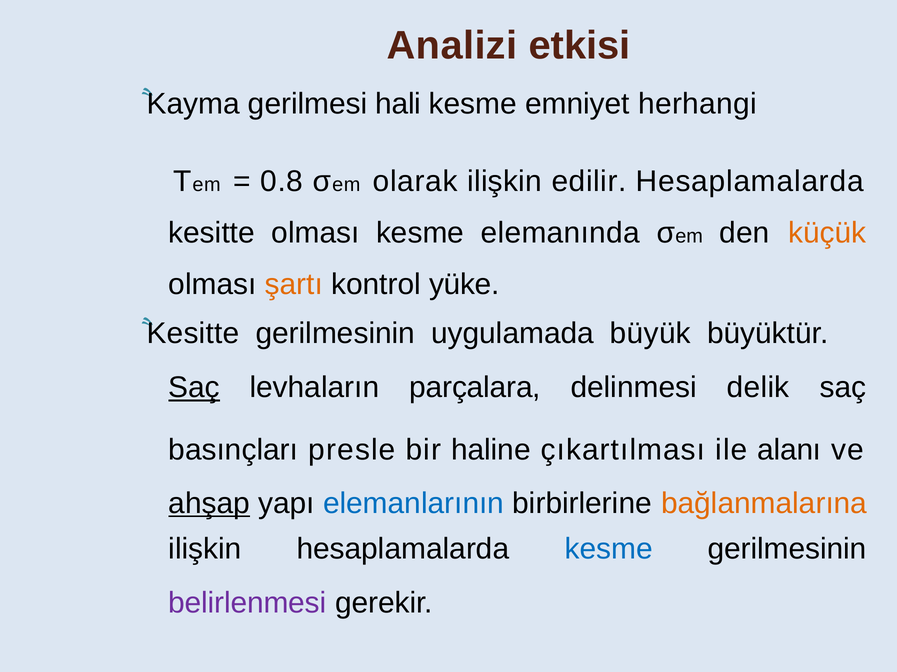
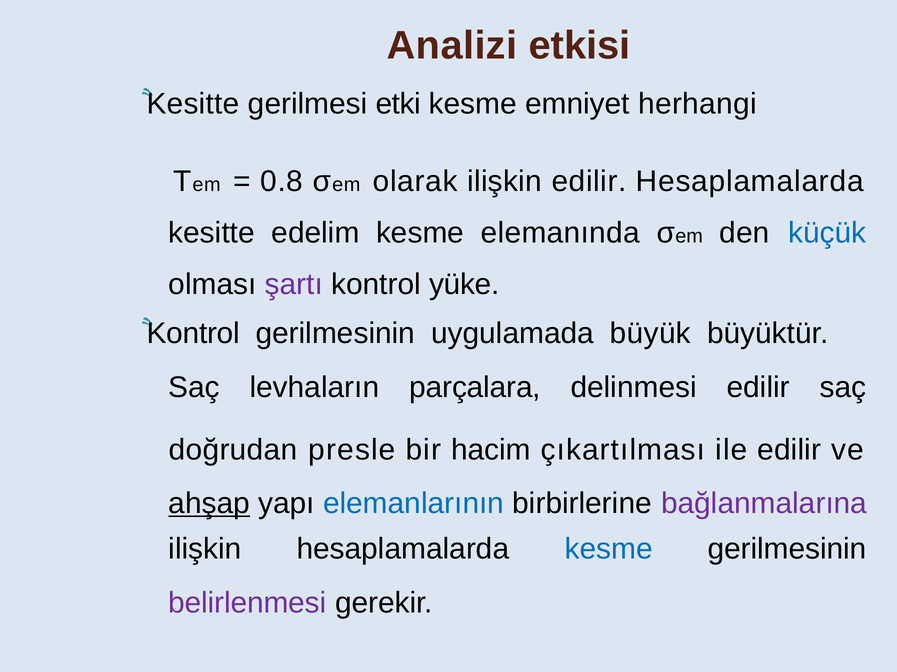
Kayma: Kayma -> Kesitte (193, 104)
hali: hali -> etki (398, 104)
kesitte olması: olması -> edelim (315, 233)
küçük colour: orange -> blue (827, 233)
şartı colour: orange -> purple (294, 285)
Kesitte: Kesitte -> Kontrol (193, 334)
Saç underline: present -> none (194, 388)
delinmesi delik: delik -> edilir (758, 388)
basınçları: basınçları -> doğrudan (233, 450)
haline: haline -> hacim (491, 450)
ile alanı: alanı -> edilir (789, 450)
bağlanmalarına colour: orange -> purple (764, 504)
